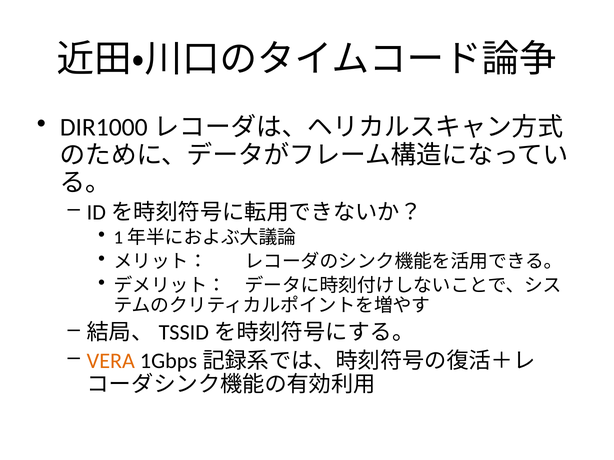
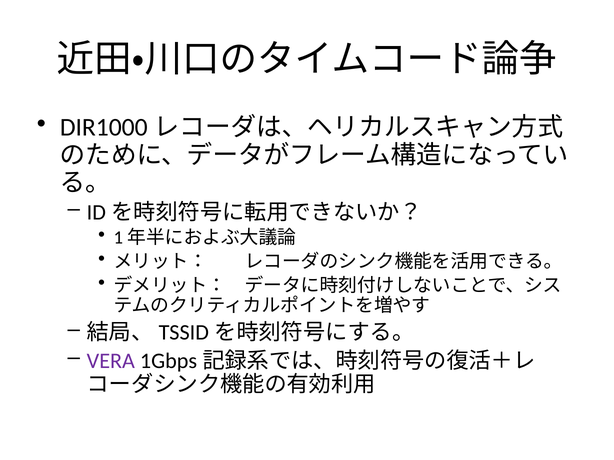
VERA colour: orange -> purple (111, 361)
